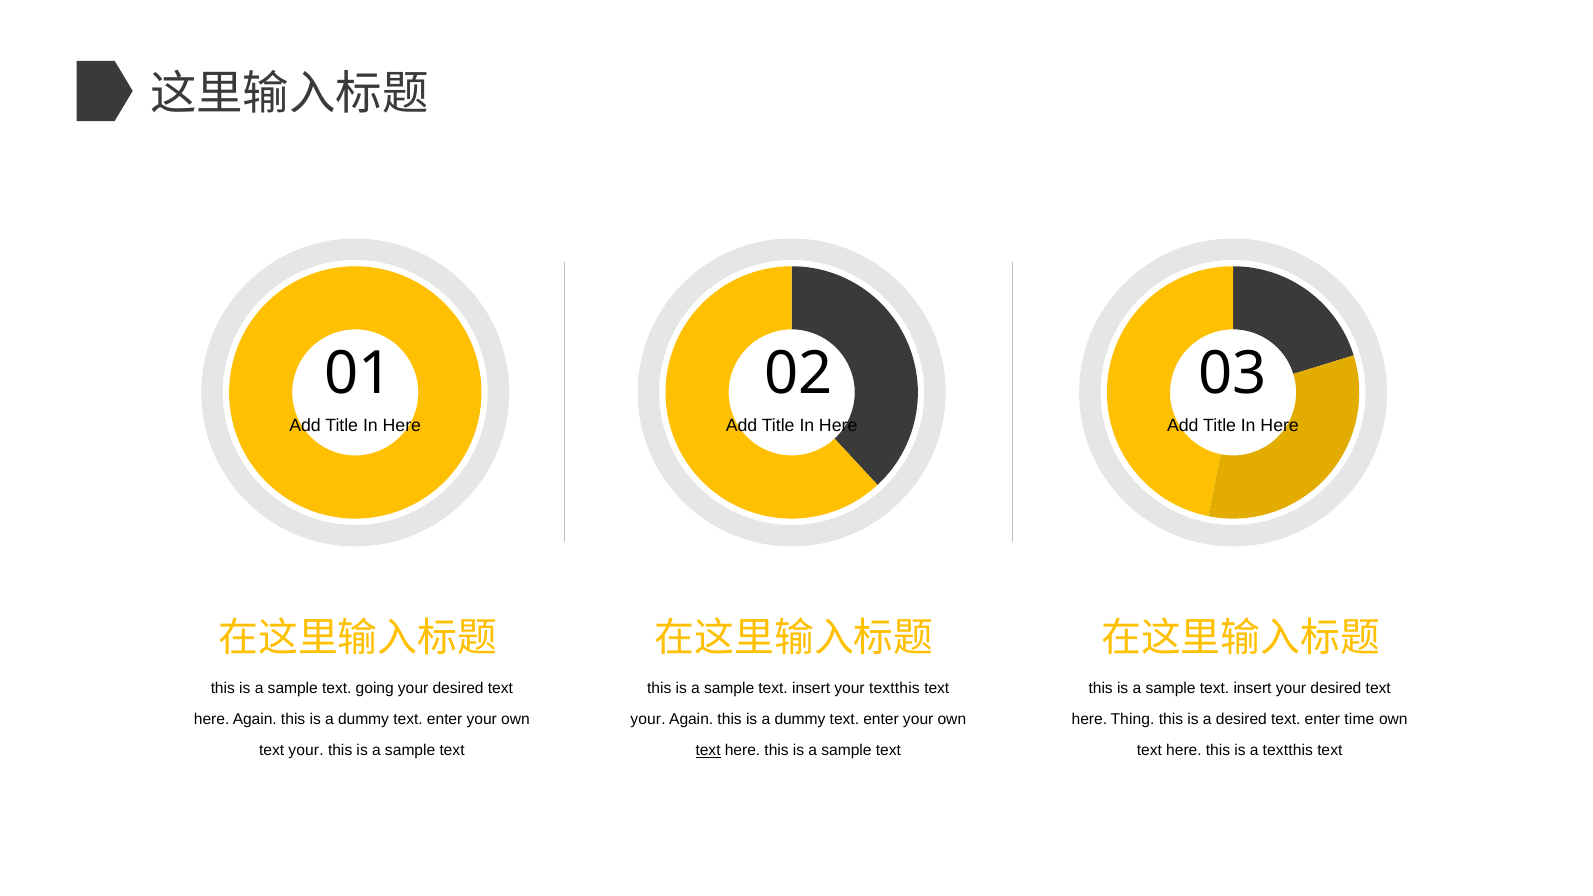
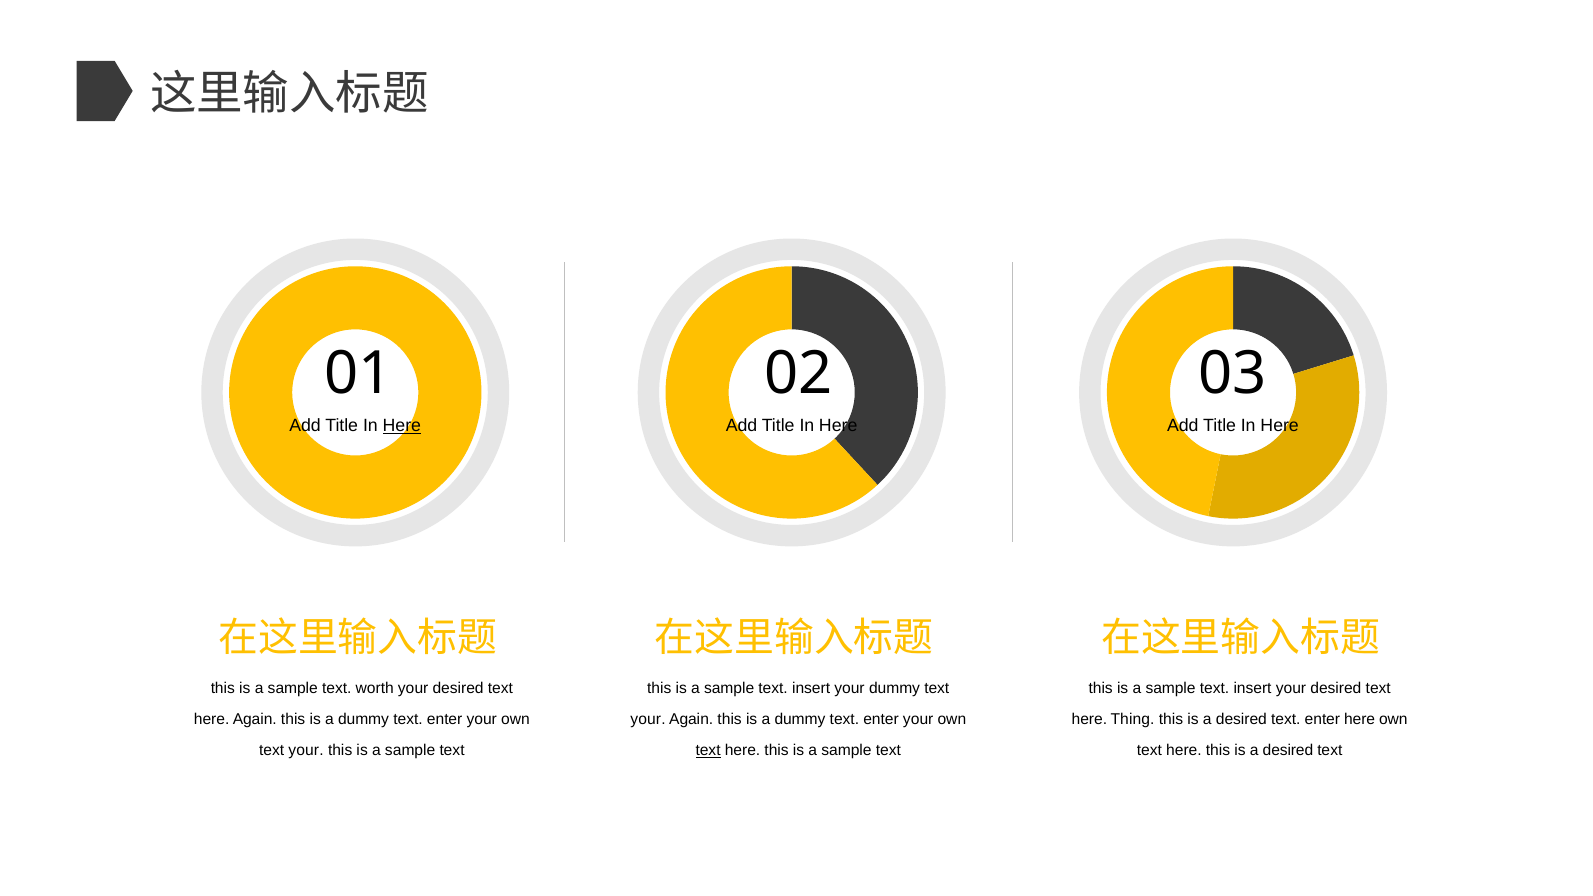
Here underline: none -> present (402, 426)
going: going -> worth (375, 689)
your textthis: textthis -> dummy (895, 689)
enter time: time -> here (1360, 719)
textthis: textthis -> desired (1288, 750)
